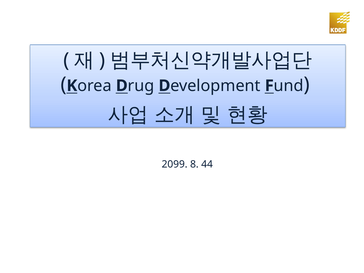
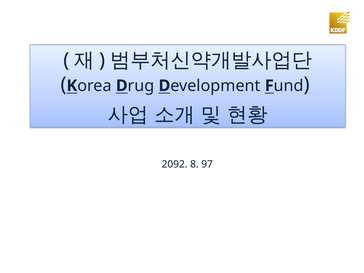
2099: 2099 -> 2092 (175, 164)
44: 44 -> 97 (207, 164)
